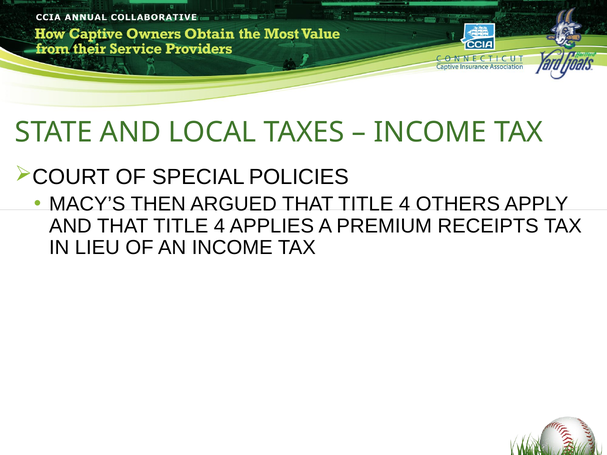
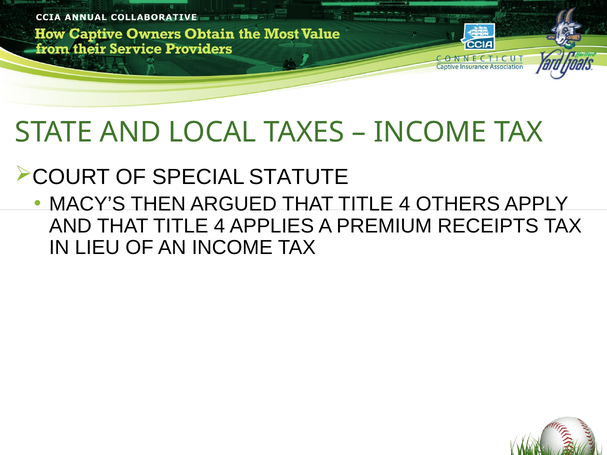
POLICIES: POLICIES -> STATUTE (299, 177)
